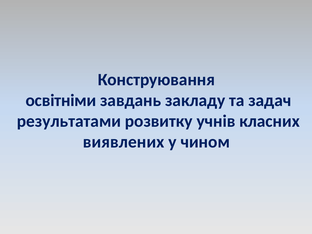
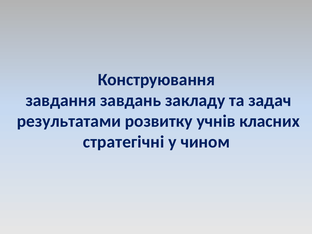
освітніми: освітніми -> завдання (61, 100)
виявлених: виявлених -> стратегічні (124, 142)
